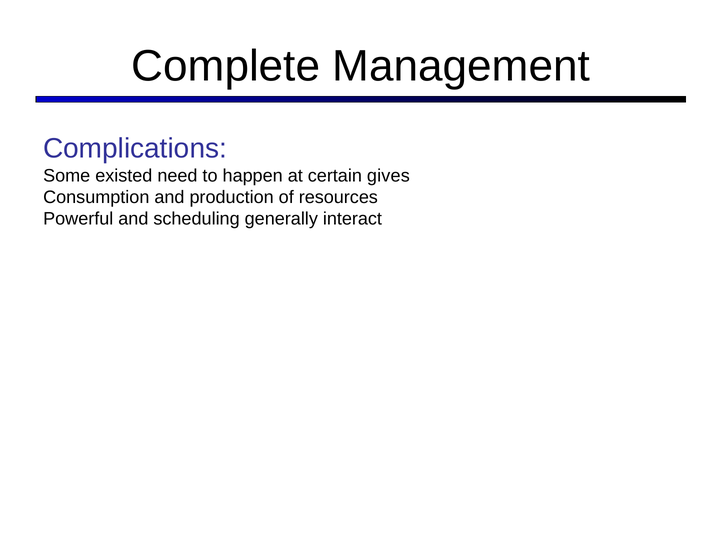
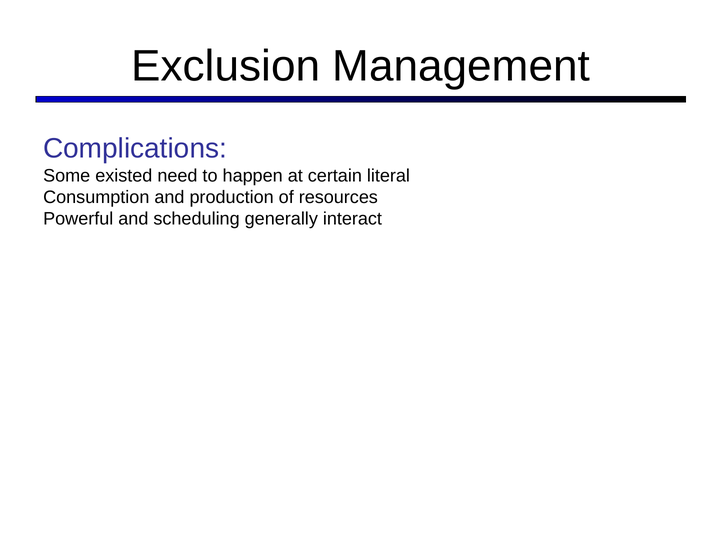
Complete: Complete -> Exclusion (226, 66)
gives: gives -> literal (388, 176)
